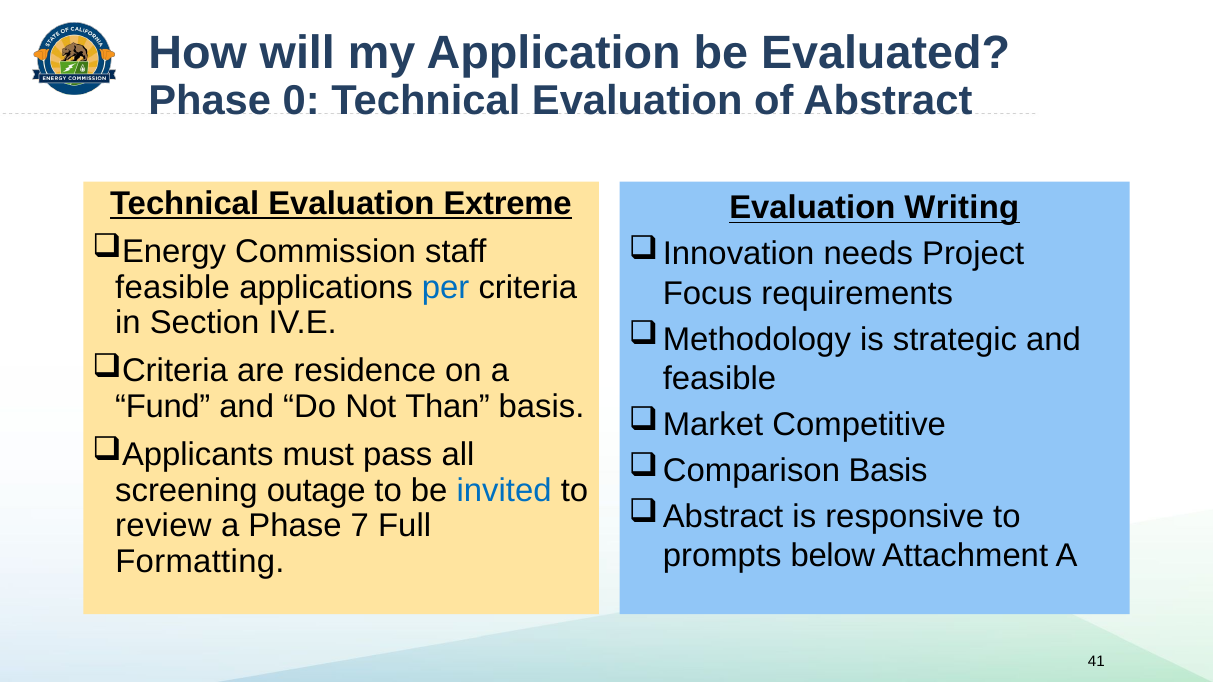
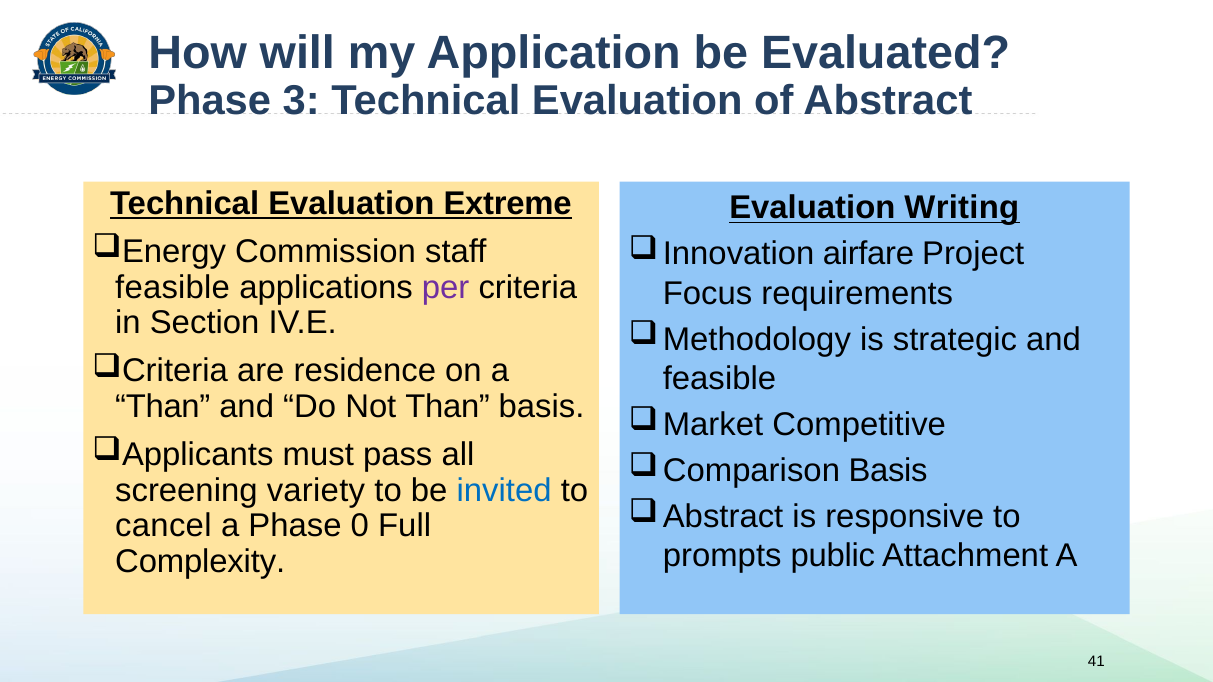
0: 0 -> 3 (301, 101)
needs: needs -> airfare (868, 254)
per colour: blue -> purple (446, 288)
Fund: Fund -> Than (163, 407)
outage: outage -> variety (316, 491)
review: review -> cancel (163, 526)
7: 7 -> 0 (360, 526)
below: below -> public (833, 556)
Formatting: Formatting -> Complexity (200, 562)
